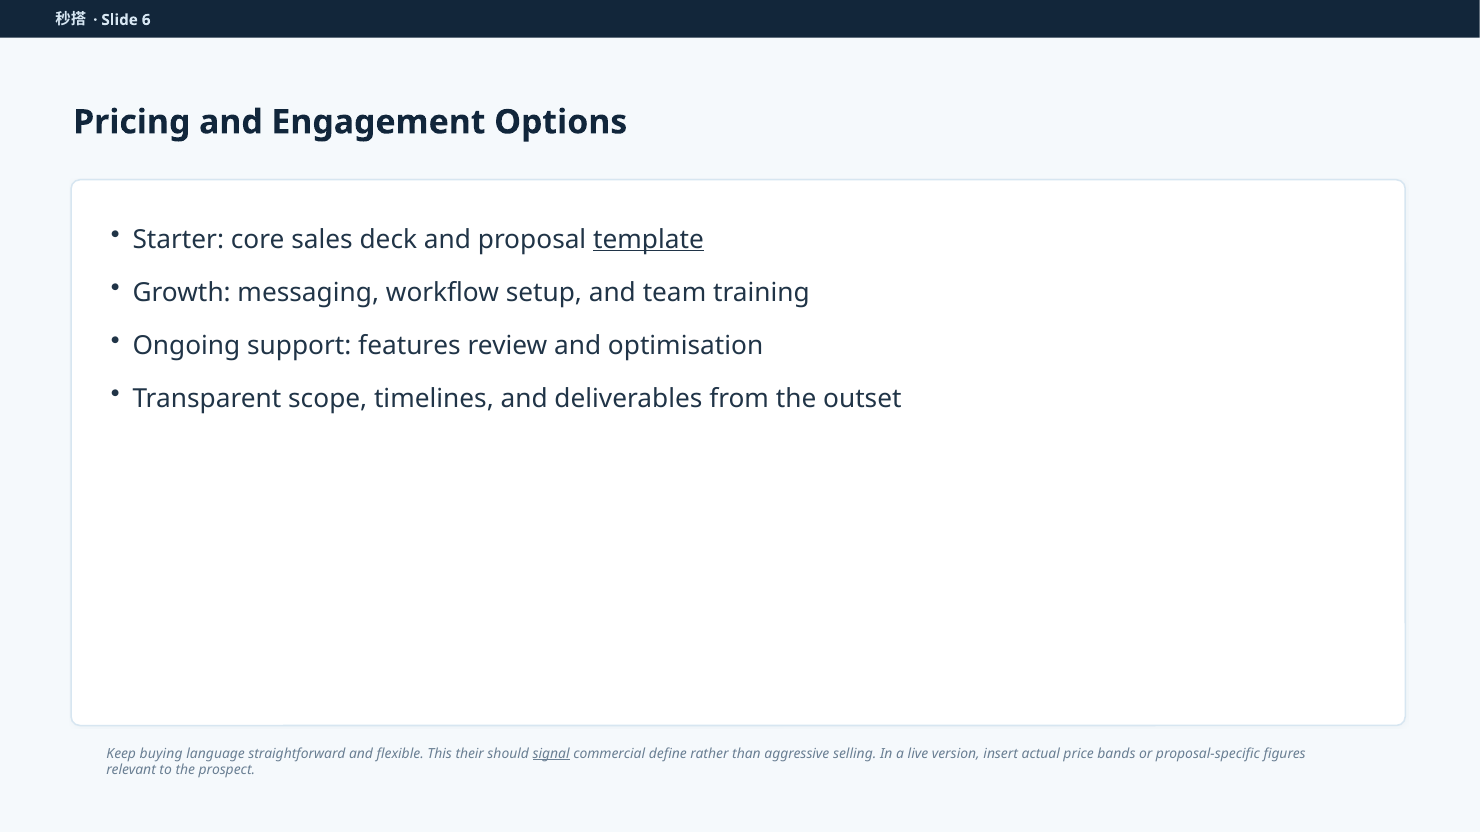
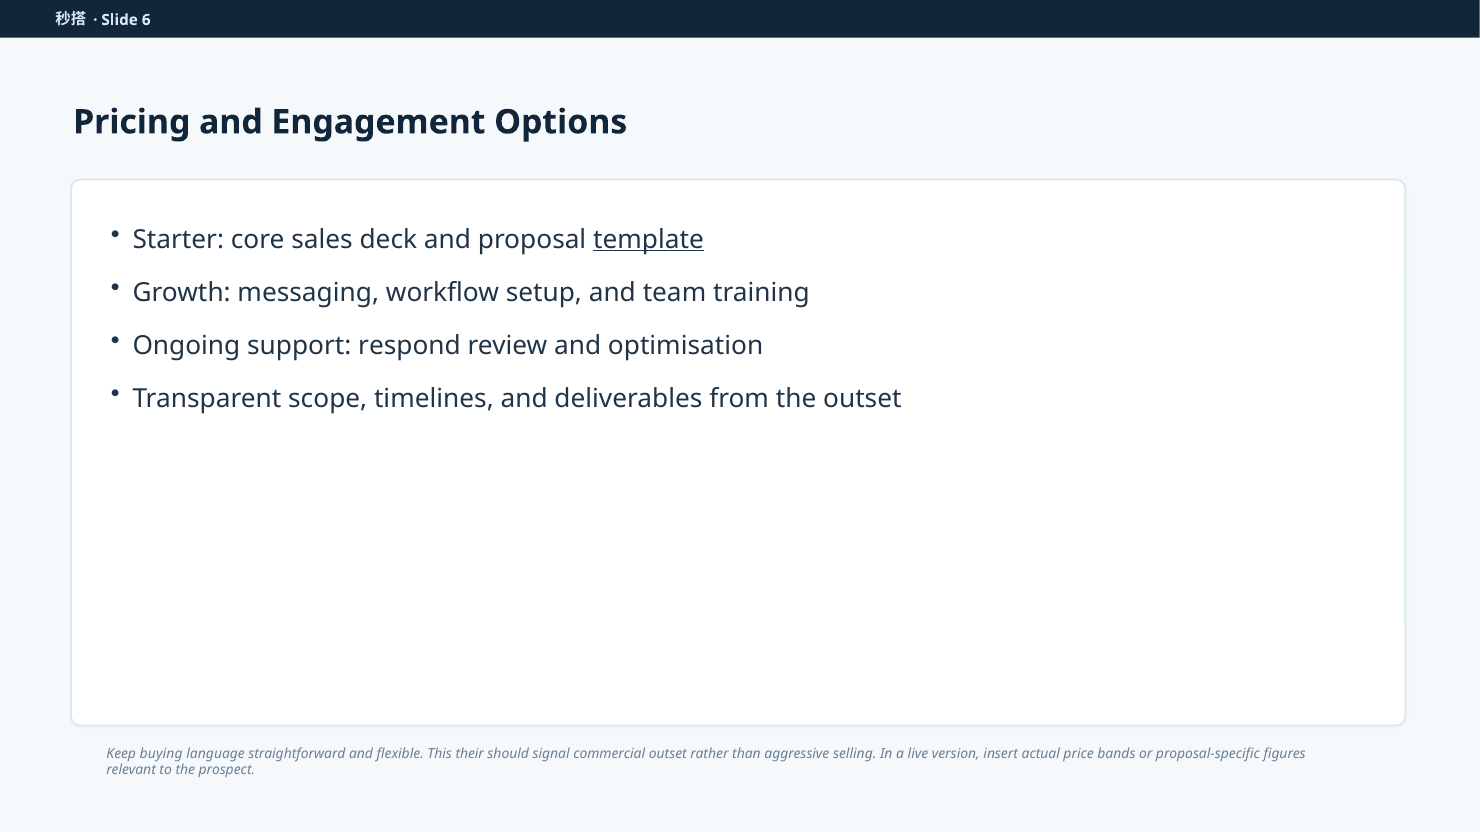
features: features -> respond (409, 346)
signal underline: present -> none (551, 754)
commercial define: define -> outset (668, 754)
